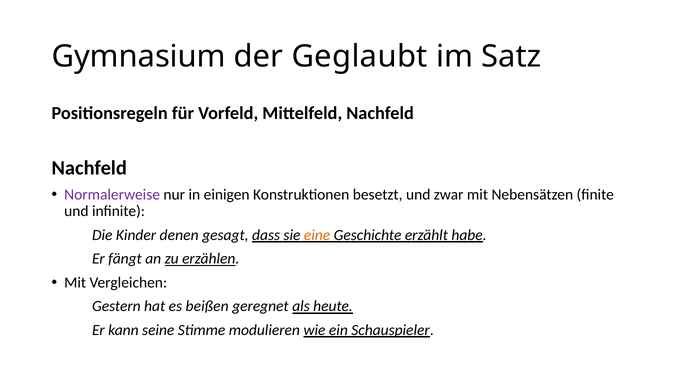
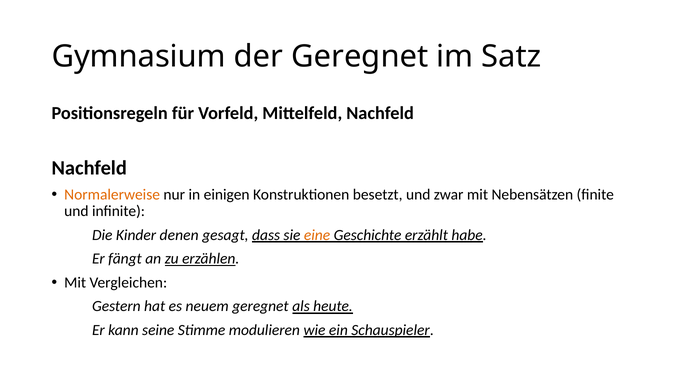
der Geglaubt: Geglaubt -> Geregnet (360, 57)
Normalerweise colour: purple -> orange (112, 195)
beißen: beißen -> neuem (207, 307)
